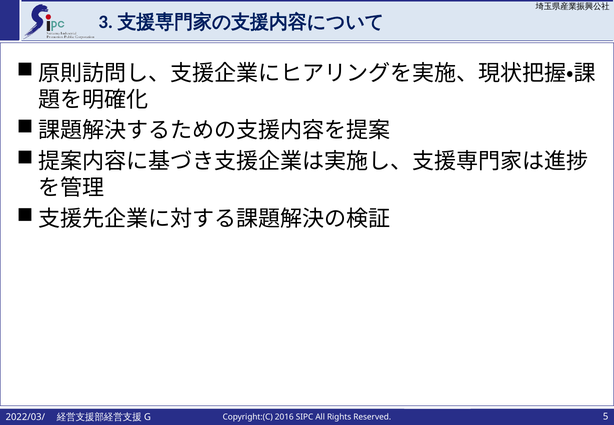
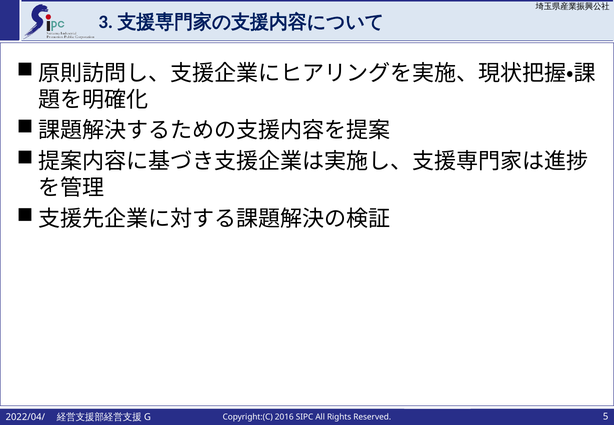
2022/03/: 2022/03/ -> 2022/04/ (25, 417)
